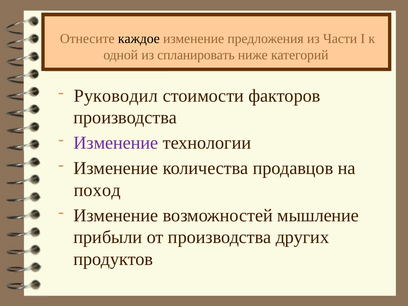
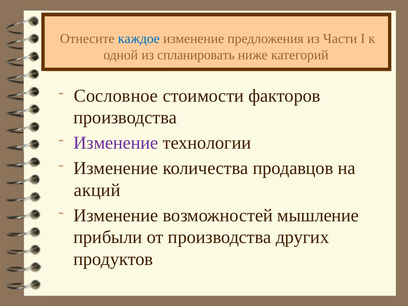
каждое colour: black -> blue (139, 39)
Руководил: Руководил -> Сословное (116, 96)
поход: поход -> акций (97, 190)
